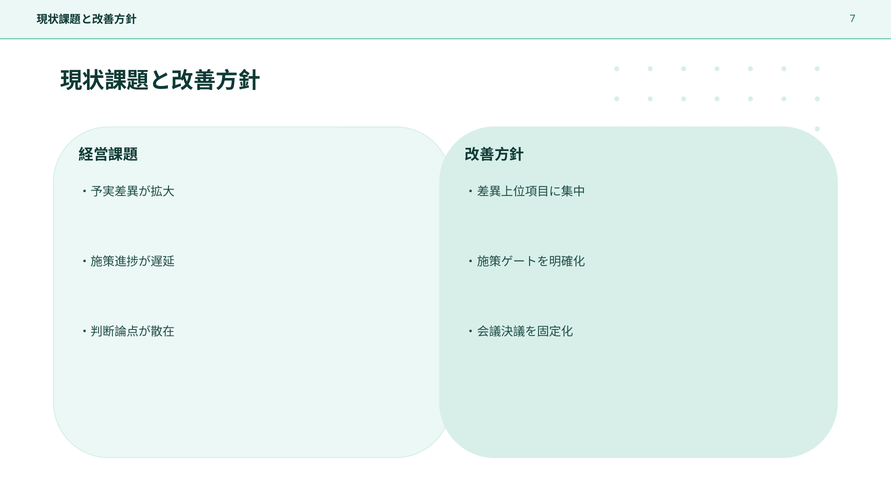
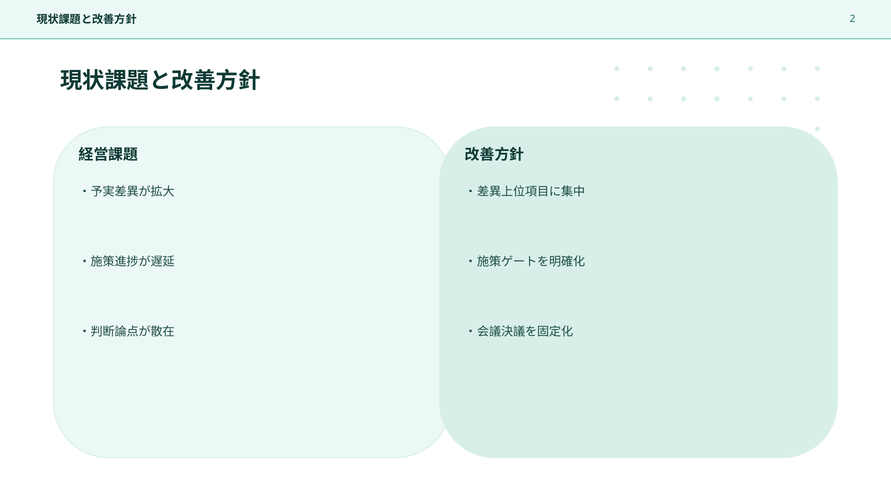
7: 7 -> 2 (853, 19)
